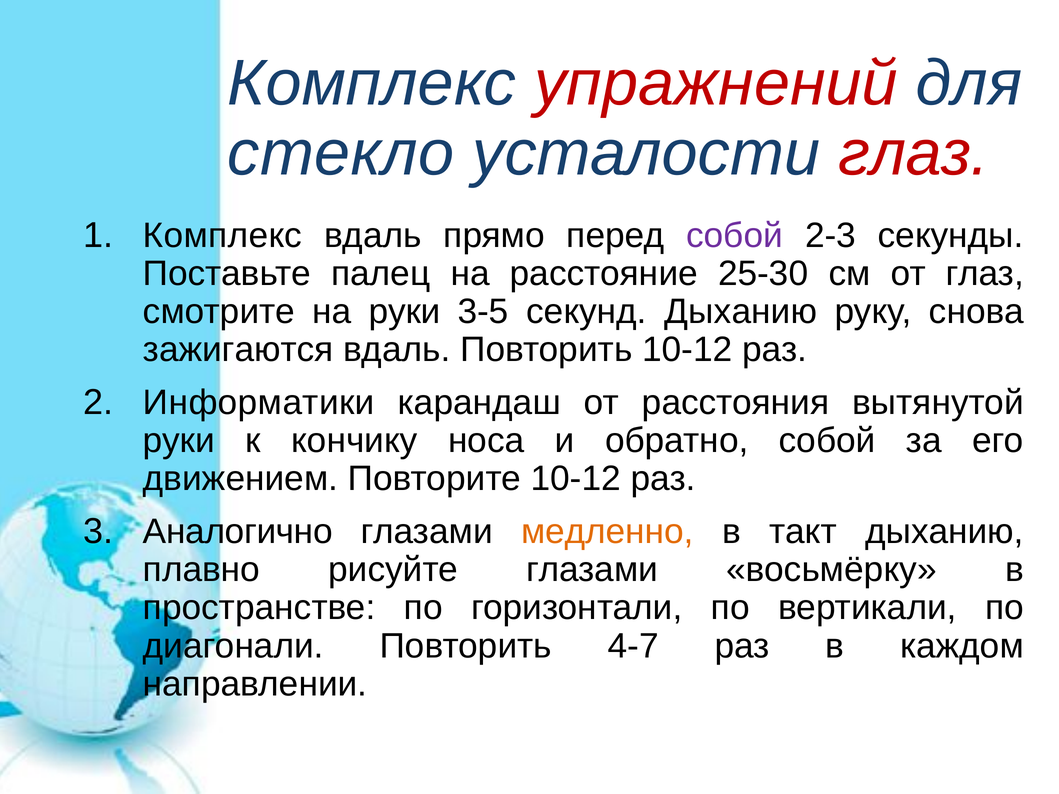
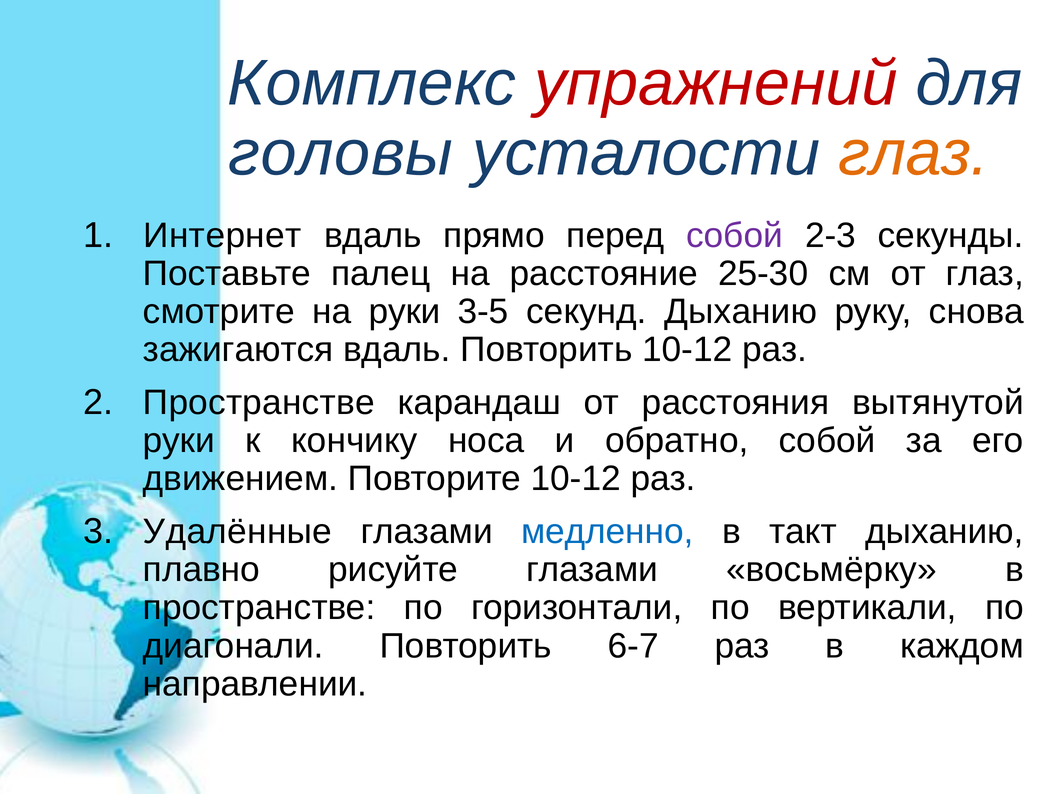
стекло: стекло -> головы (341, 154)
глаз colour: red -> orange (913, 154)
Комплекс: Комплекс -> Интернет (222, 236)
Информатики: Информатики -> Пространстве (259, 403)
Аналогично: Аналогично -> Удалённые (238, 532)
медленно colour: orange -> blue (607, 532)
4-7: 4-7 -> 6-7 (633, 646)
